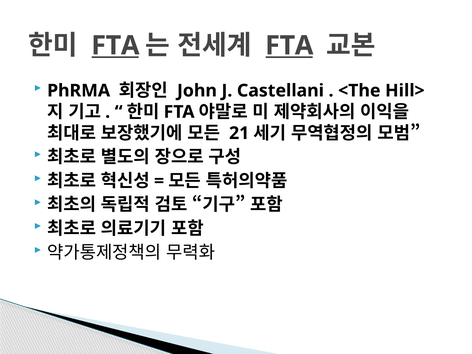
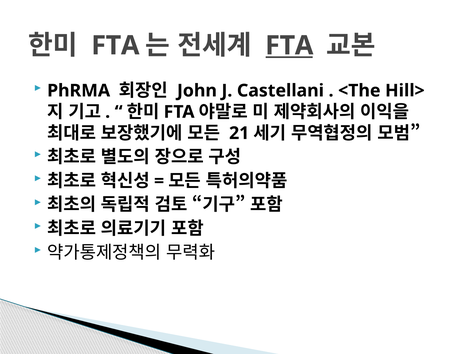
FTA underline: present -> none (115, 46)
